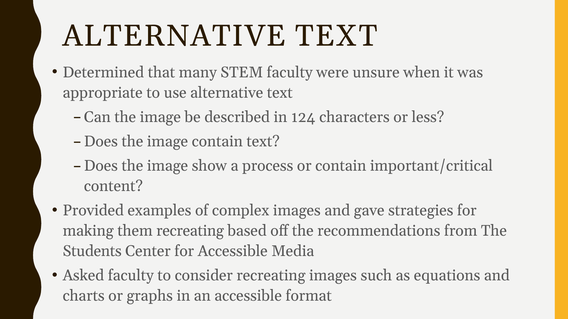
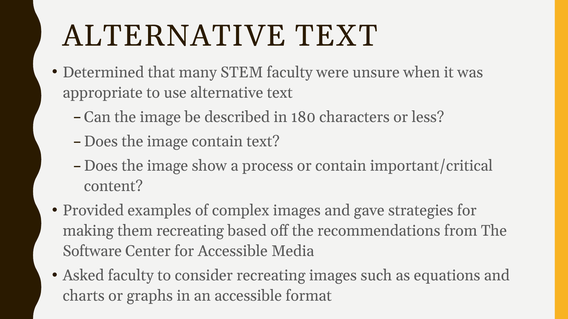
124: 124 -> 180 (303, 117)
Students: Students -> Software (92, 251)
